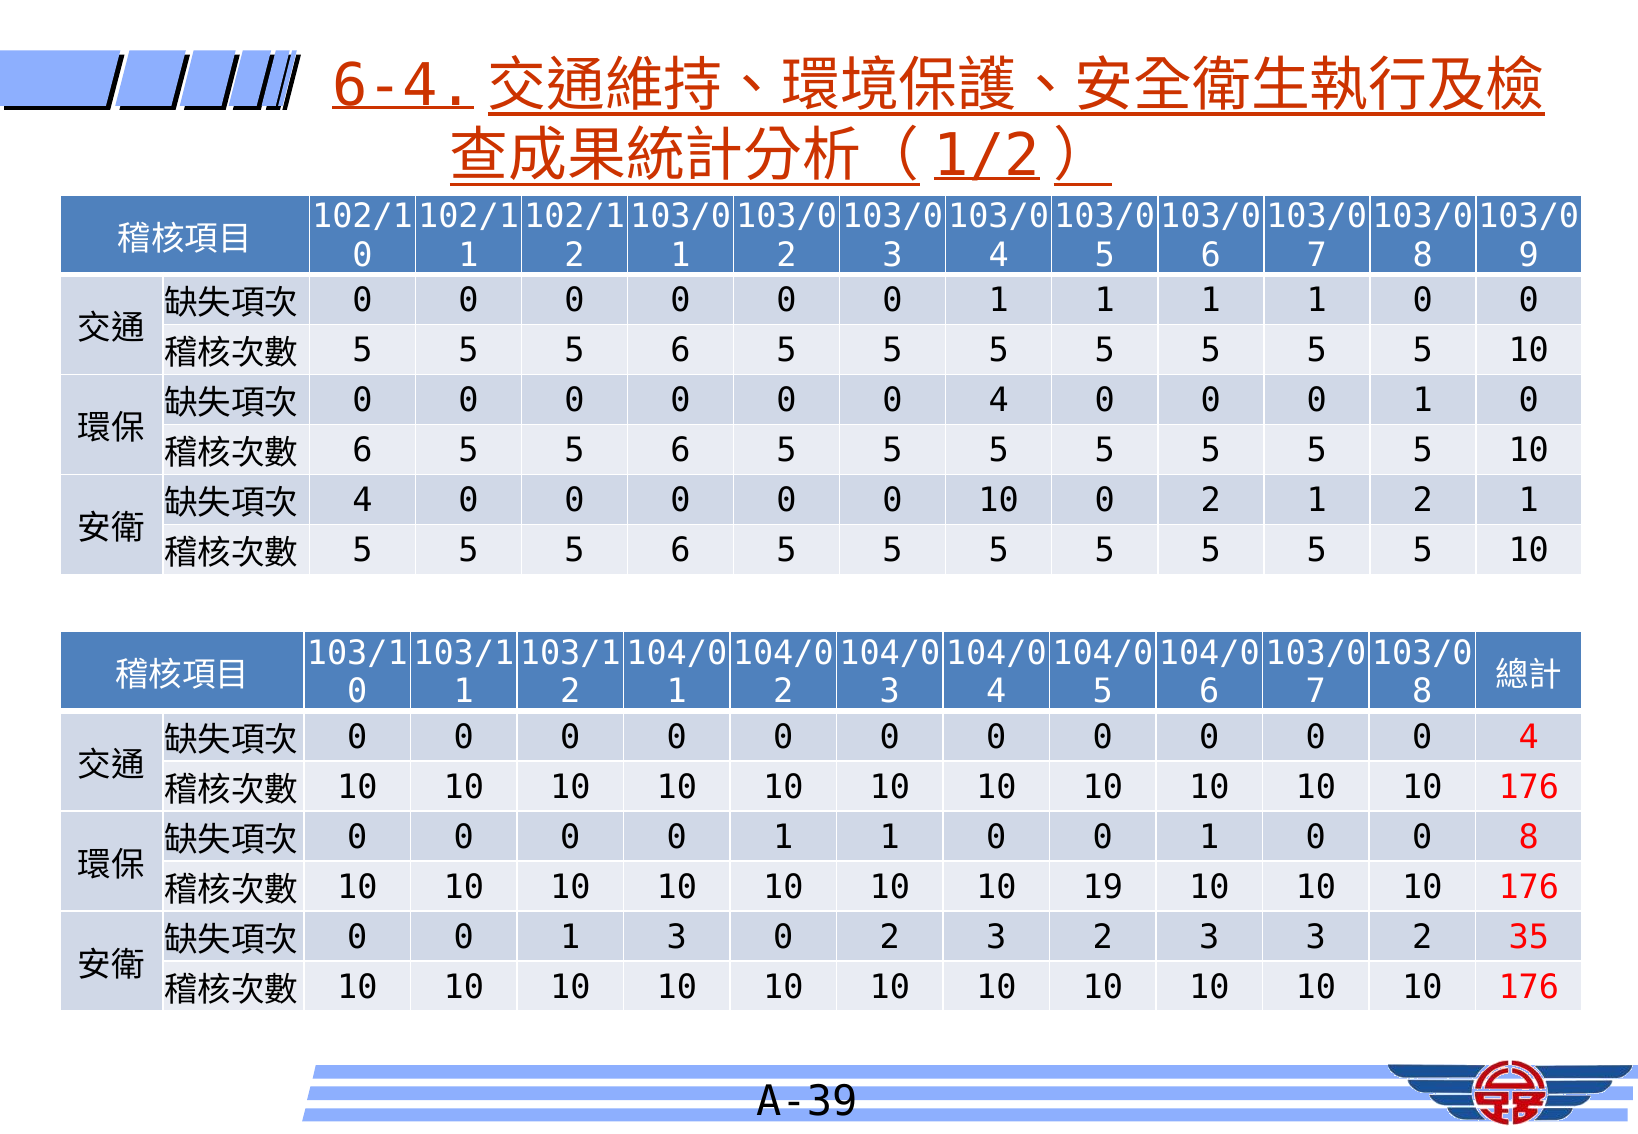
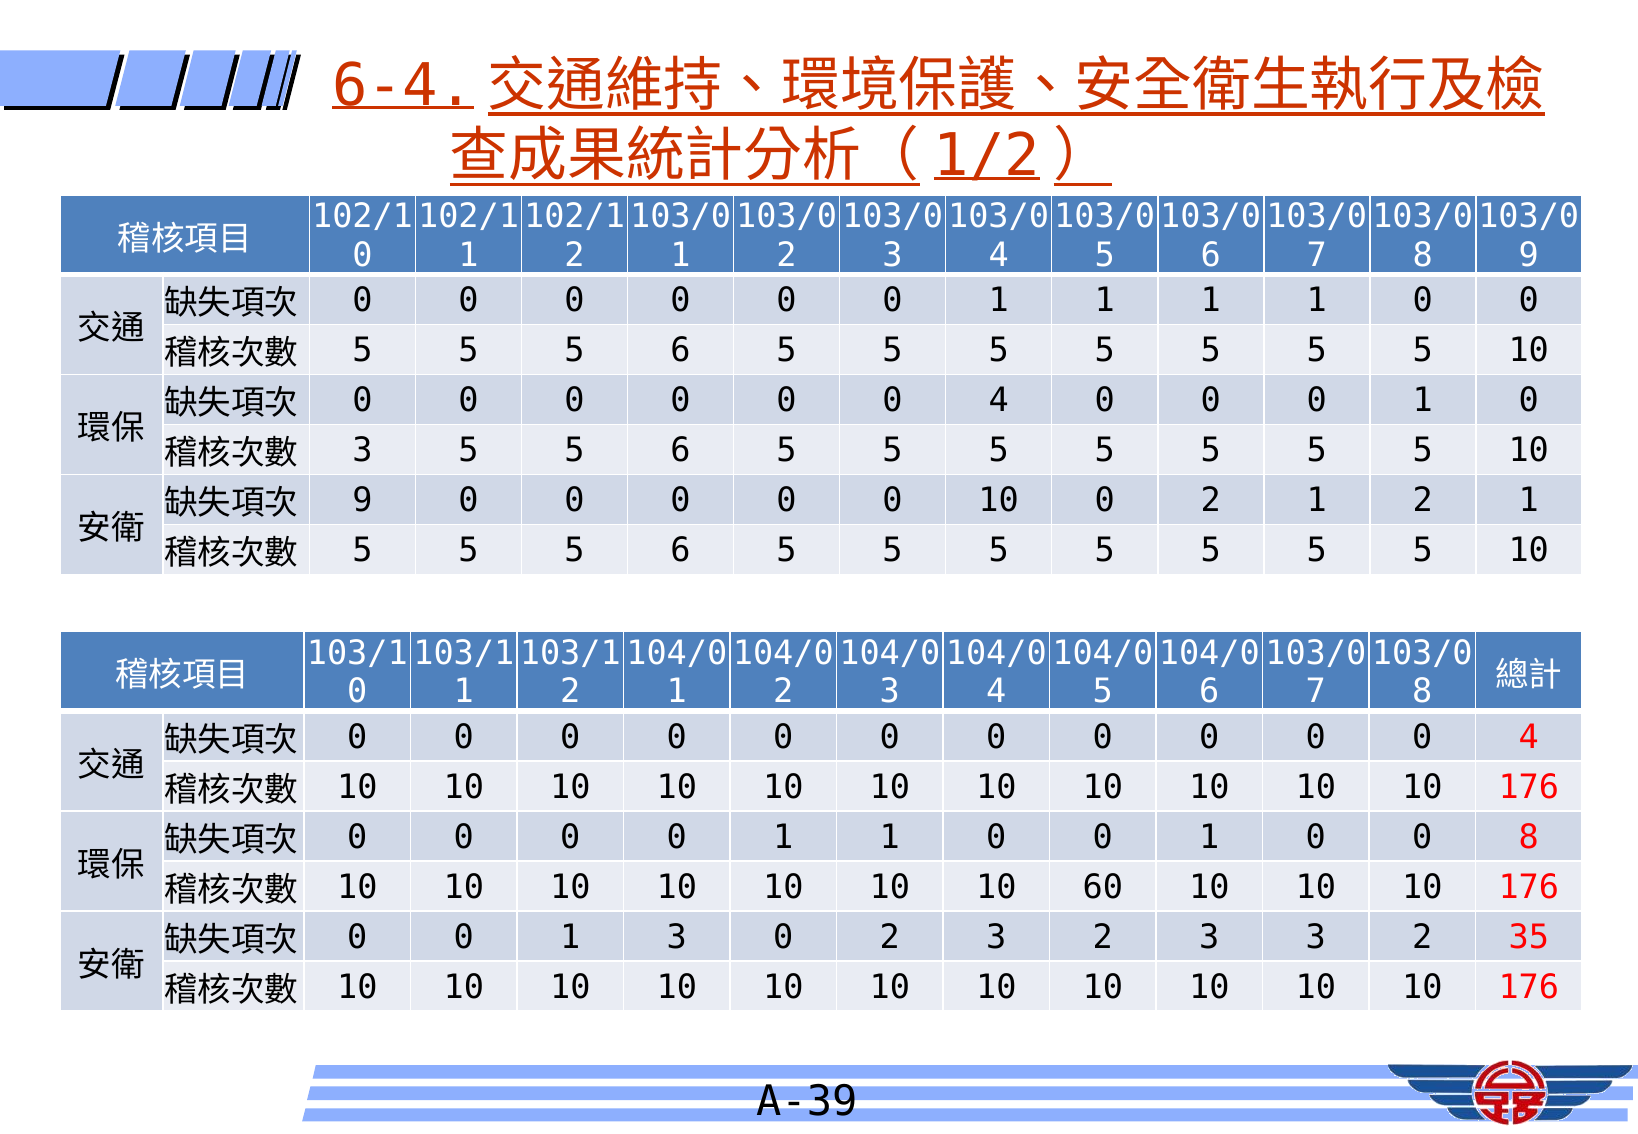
6: 6 -> 3 (363, 451)
4: 4 -> 9 (363, 501)
19: 19 -> 60 (1103, 887)
